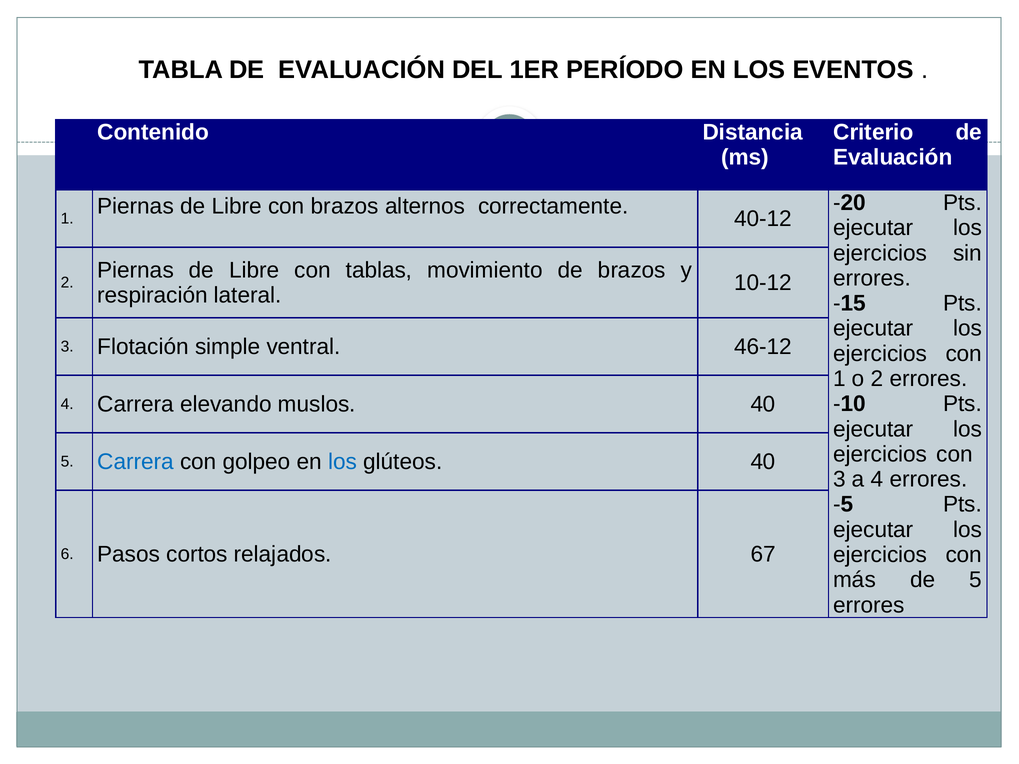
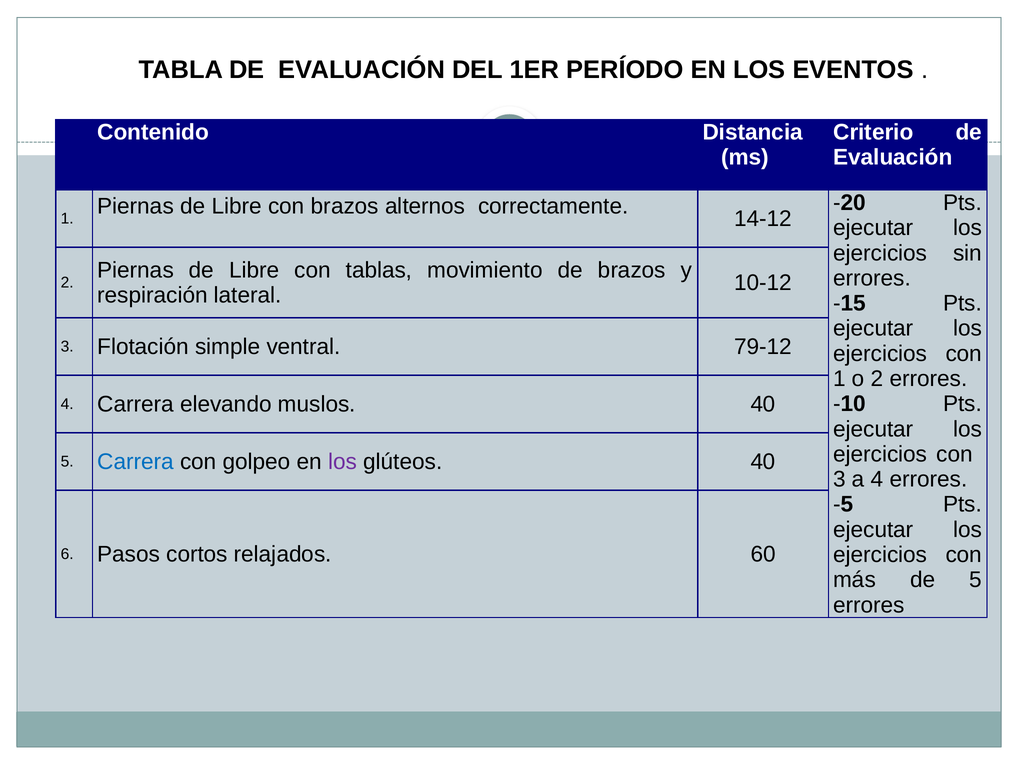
40-12: 40-12 -> 14-12 (763, 219)
46-12: 46-12 -> 79-12 (763, 347)
los colour: blue -> purple (343, 462)
67: 67 -> 60 (763, 554)
